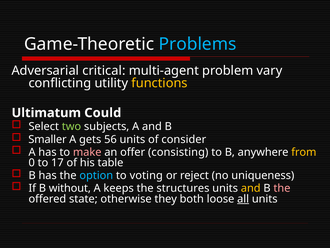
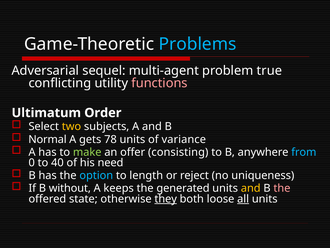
critical: critical -> sequel (104, 71)
vary: vary -> true (269, 71)
functions colour: yellow -> pink (160, 83)
Could: Could -> Order (103, 113)
two colour: light green -> yellow (71, 126)
Smaller: Smaller -> Normal (47, 139)
56: 56 -> 78 (110, 139)
consider: consider -> variance (184, 139)
make colour: pink -> light green (87, 152)
from colour: yellow -> light blue (304, 152)
17: 17 -> 40 (57, 162)
table: table -> need (110, 162)
voting: voting -> length (146, 175)
structures: structures -> generated (183, 188)
they underline: none -> present (166, 199)
